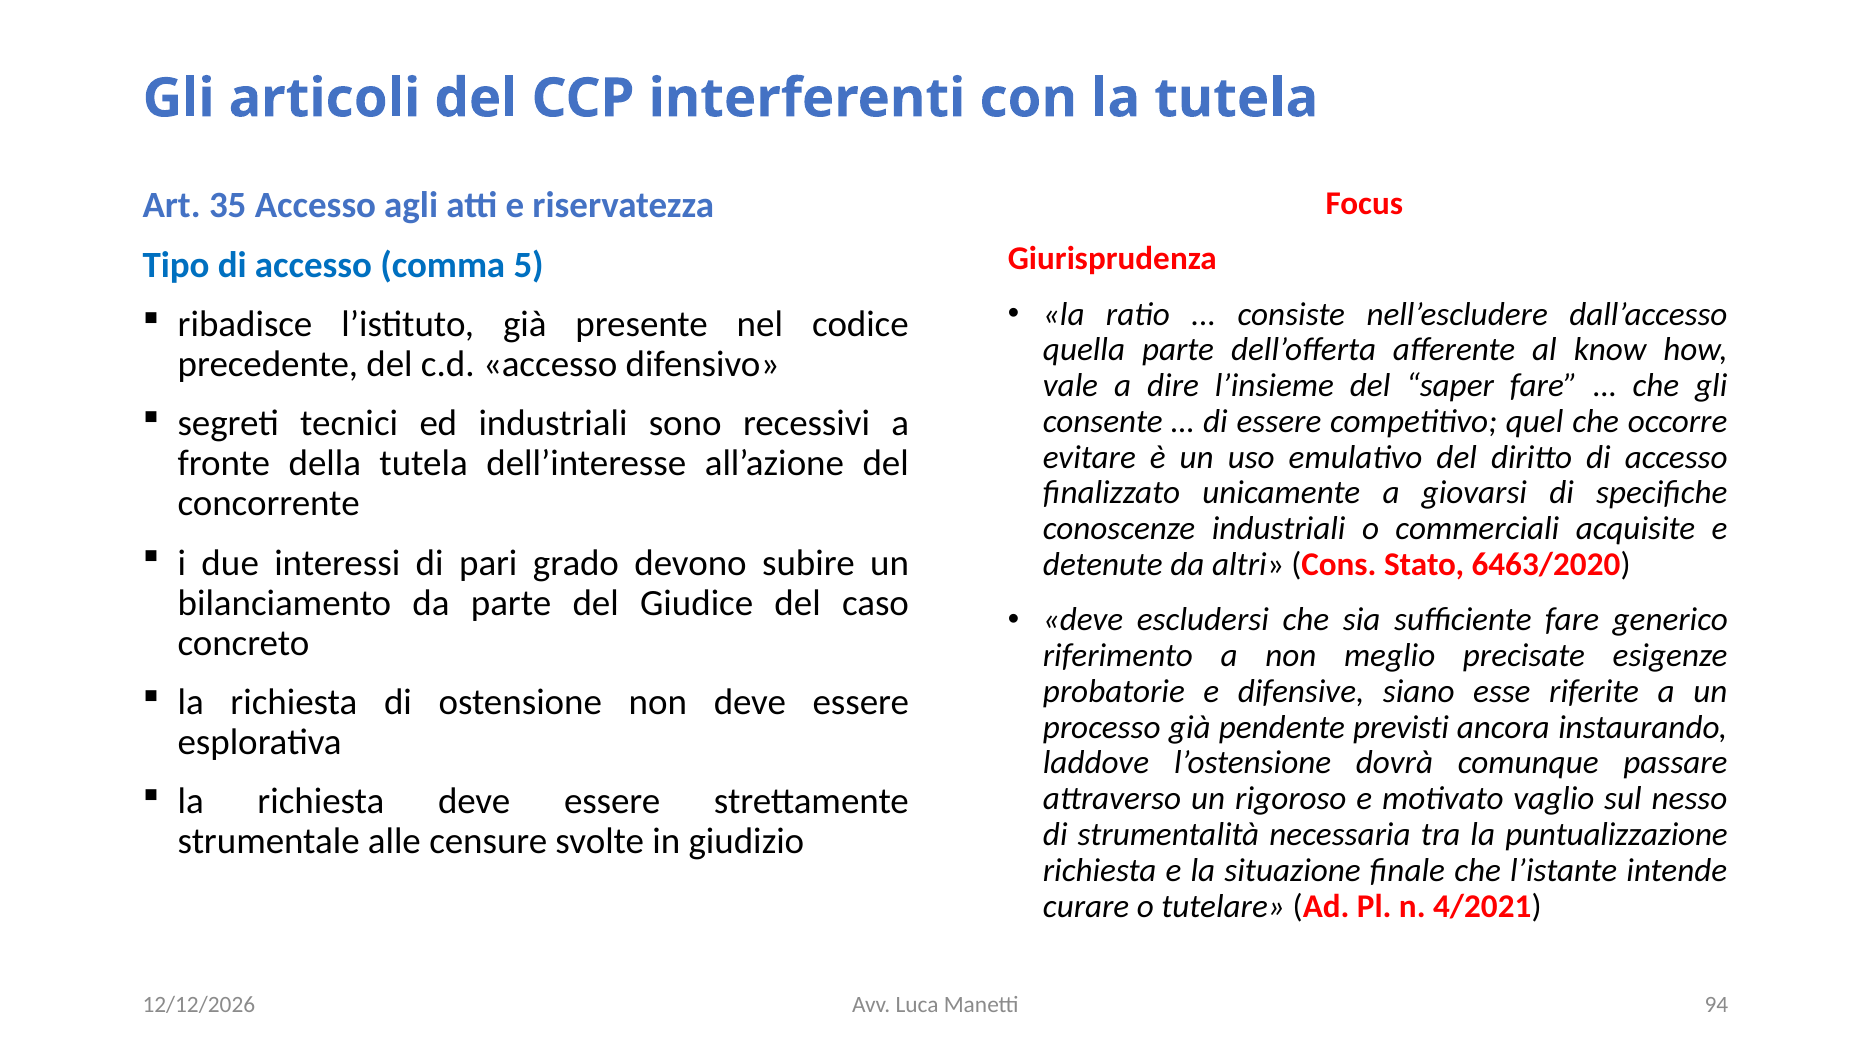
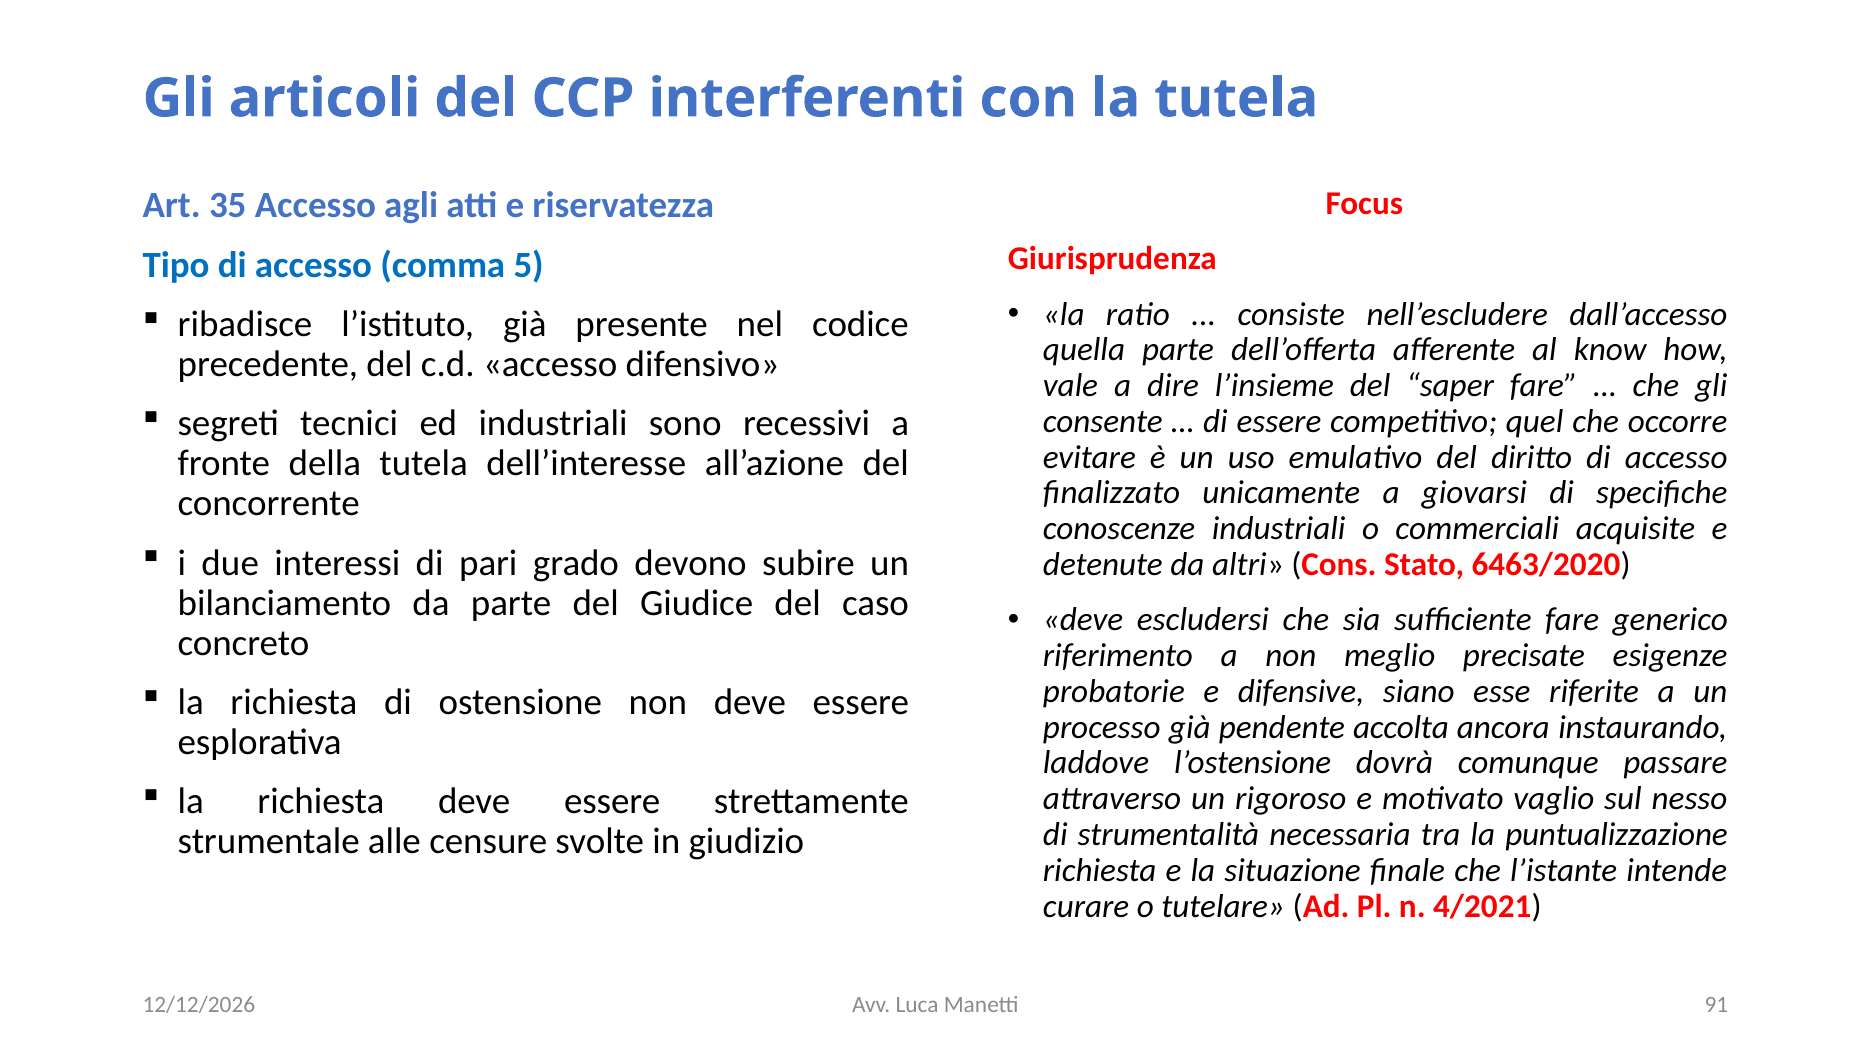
previsti: previsti -> accolta (1401, 728)
94: 94 -> 91 (1716, 1005)
